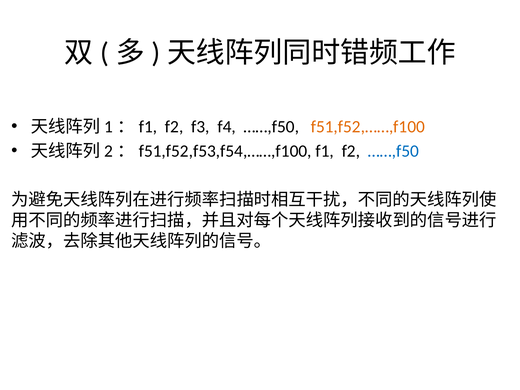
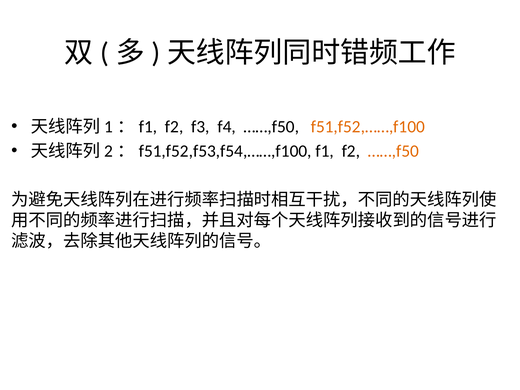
……,f50 colour: blue -> orange (393, 151)
